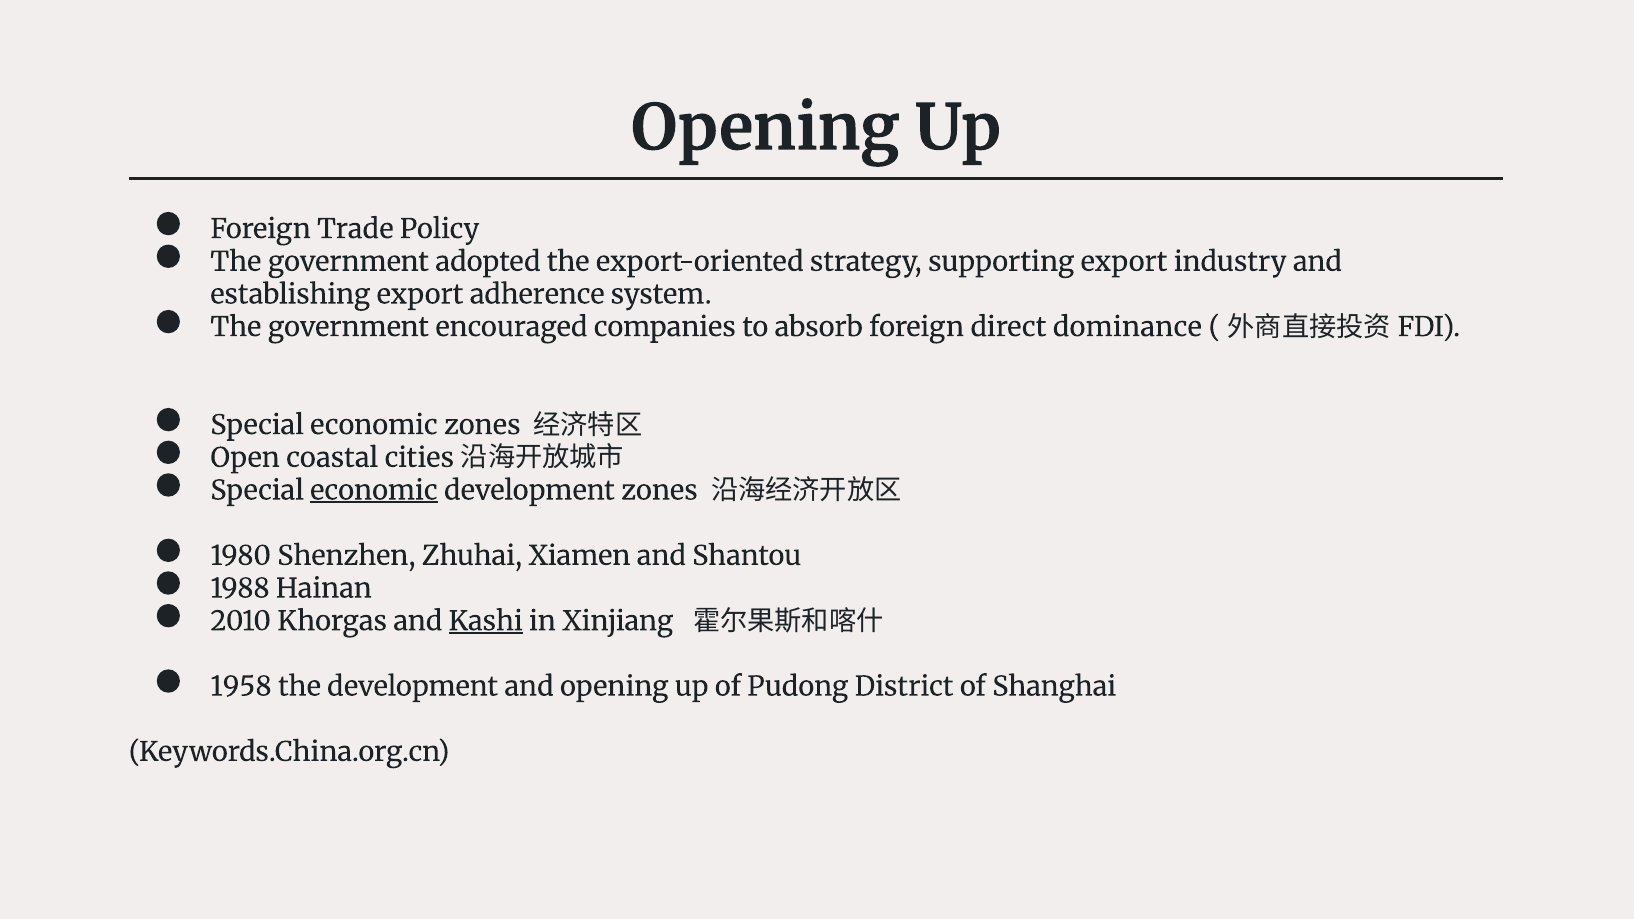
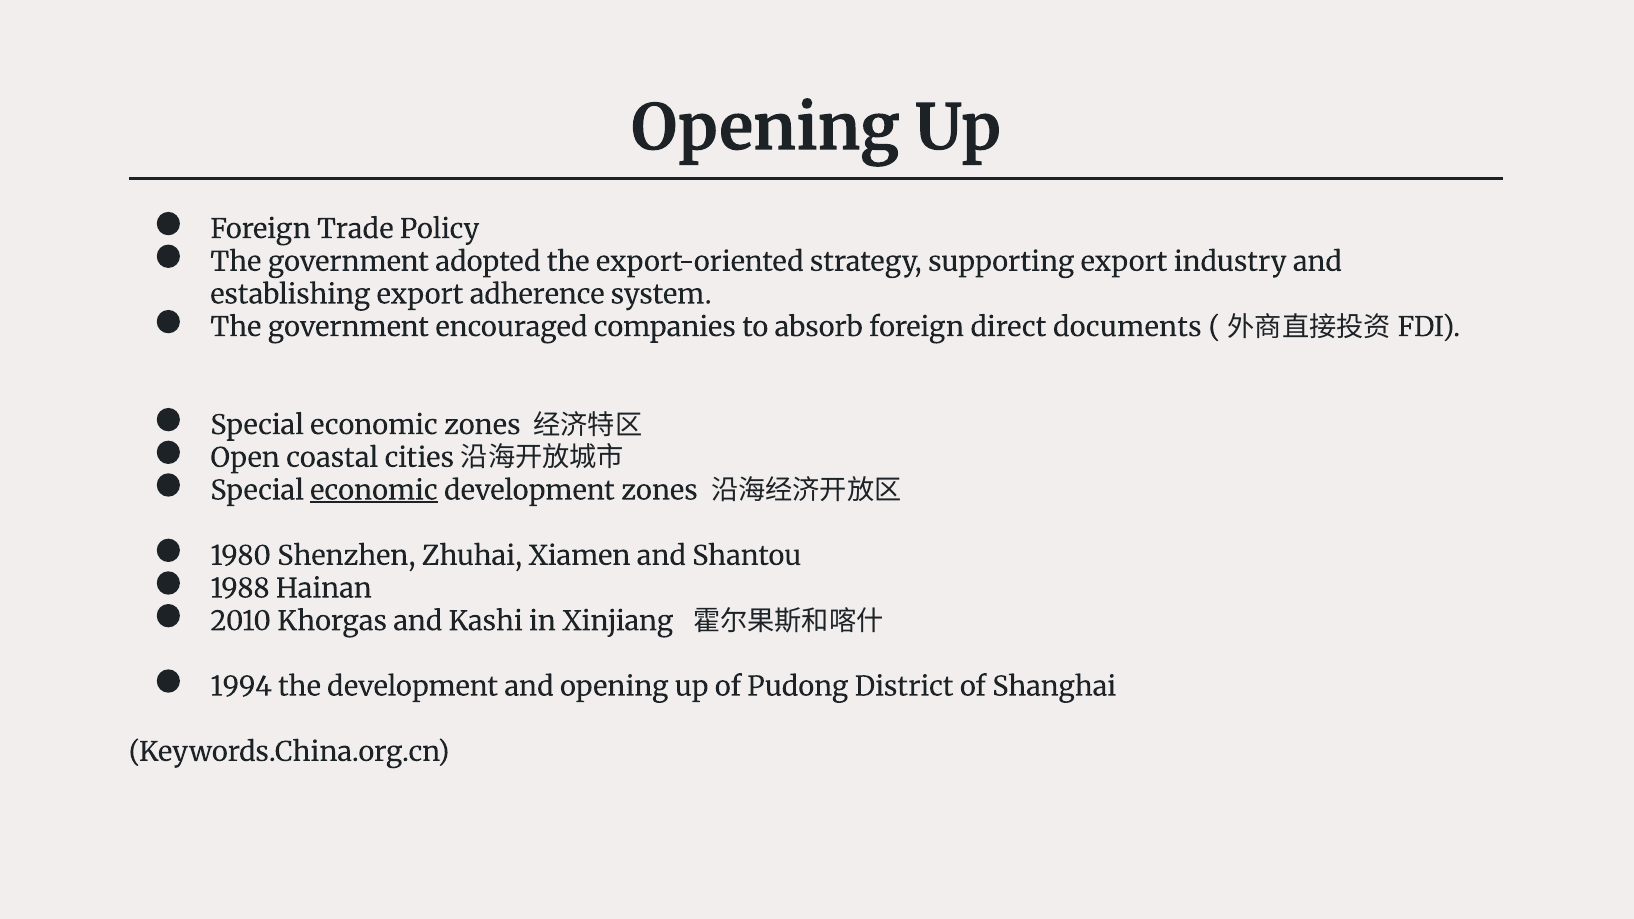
dominance: dominance -> documents (1127, 327)
Kashi underline: present -> none (486, 621)
1958: 1958 -> 1994 (241, 687)
